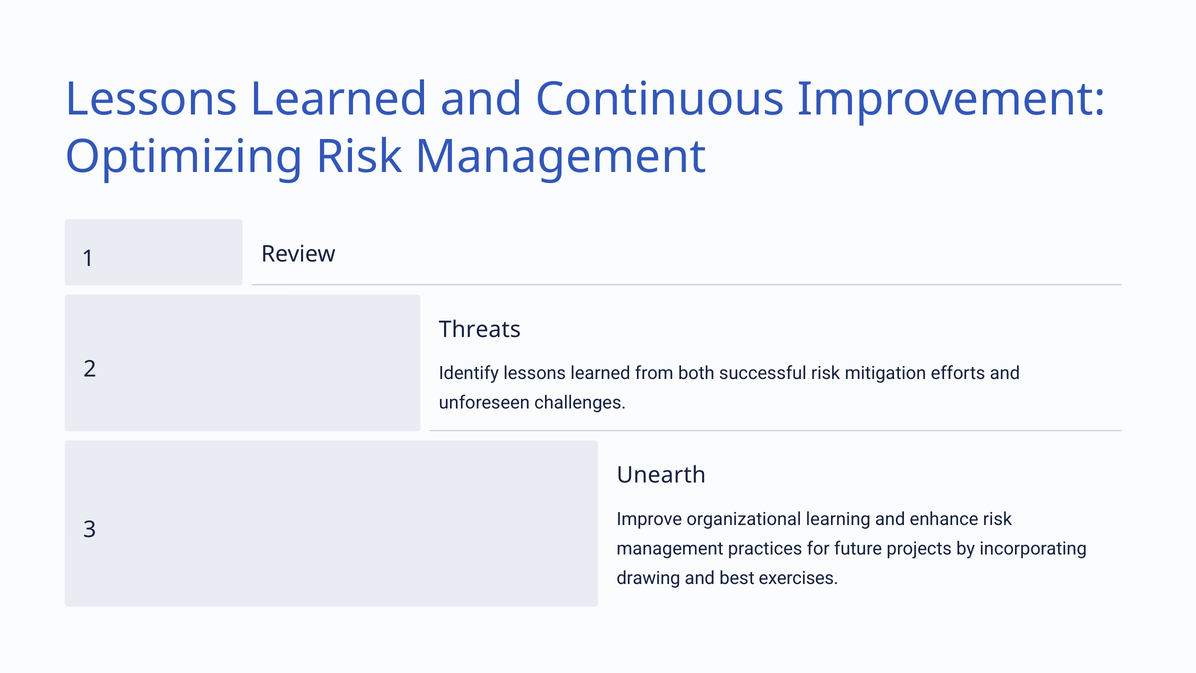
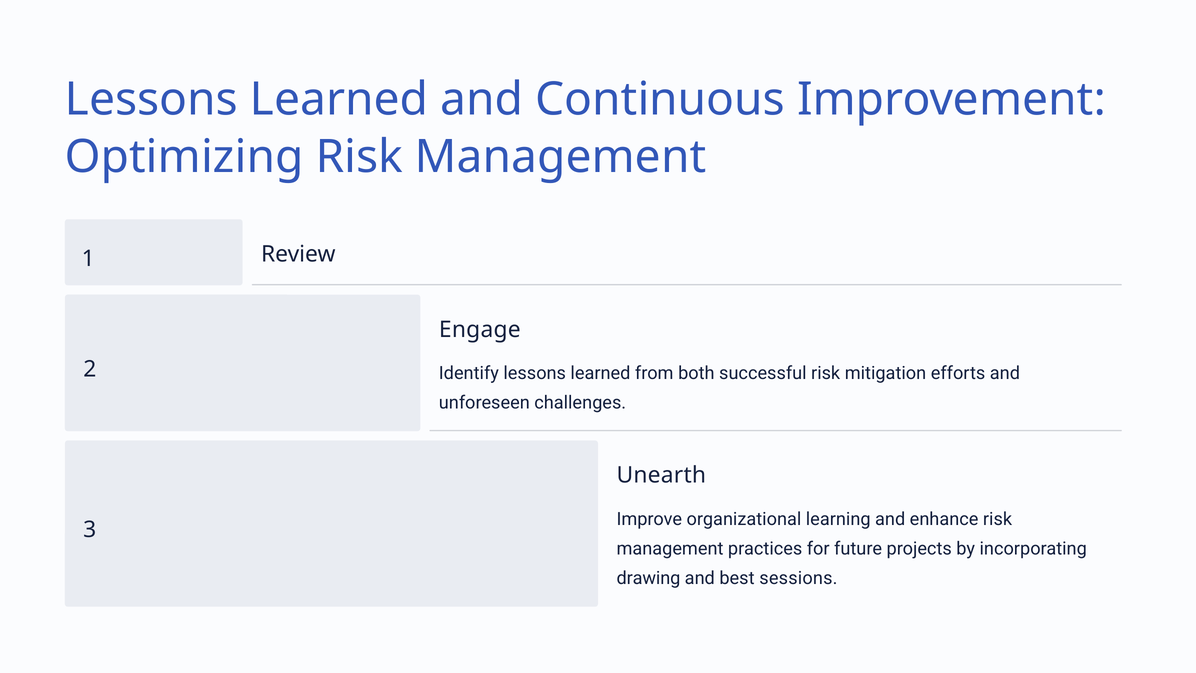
Threats: Threats -> Engage (480, 330)
exercises: exercises -> sessions (798, 578)
